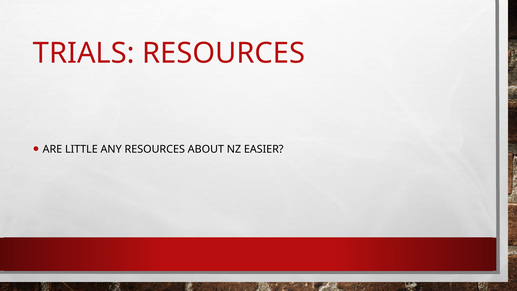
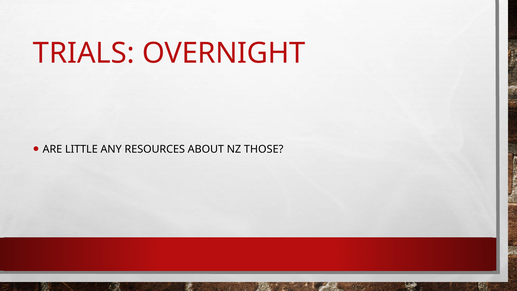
TRIALS RESOURCES: RESOURCES -> OVERNIGHT (224, 53)
EASIER: EASIER -> THOSE (264, 149)
